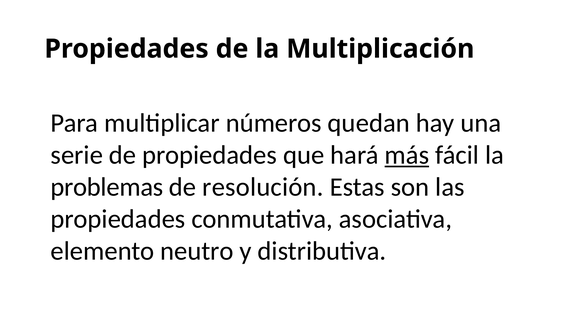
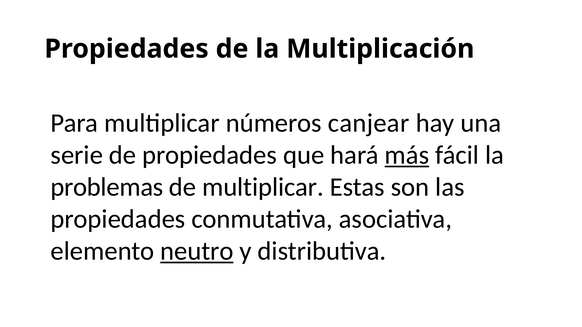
quedan: quedan -> canjear (369, 123)
de resolución: resolución -> multiplicar (263, 187)
neutro underline: none -> present (197, 251)
